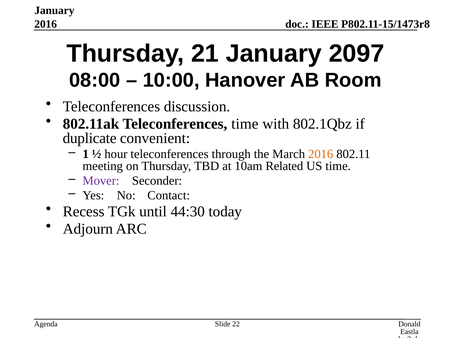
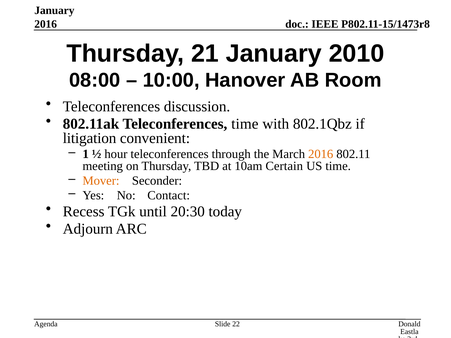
2097: 2097 -> 2010 (357, 54)
duplicate: duplicate -> litigation (90, 138)
Related: Related -> Certain (284, 166)
Mover colour: purple -> orange (101, 181)
44:30: 44:30 -> 20:30 (188, 212)
